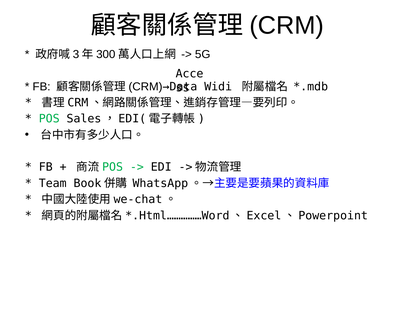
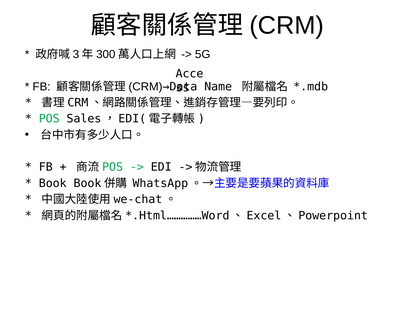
Widi: Widi -> Name (218, 87)
Team: Team -> Book (53, 183)
